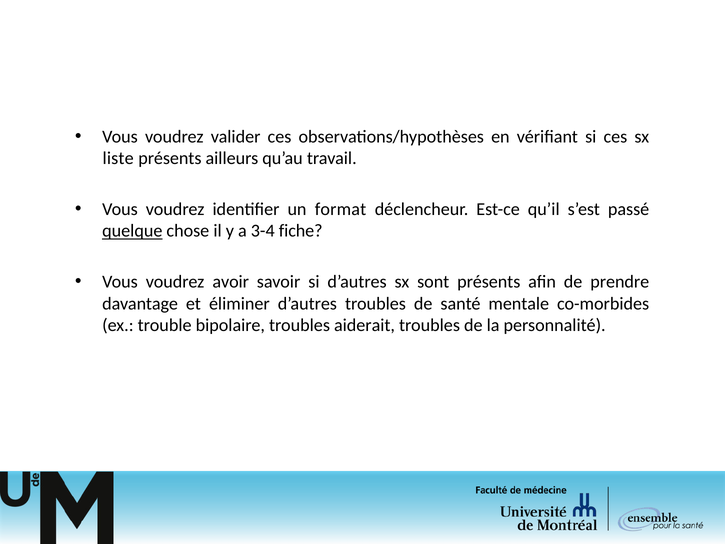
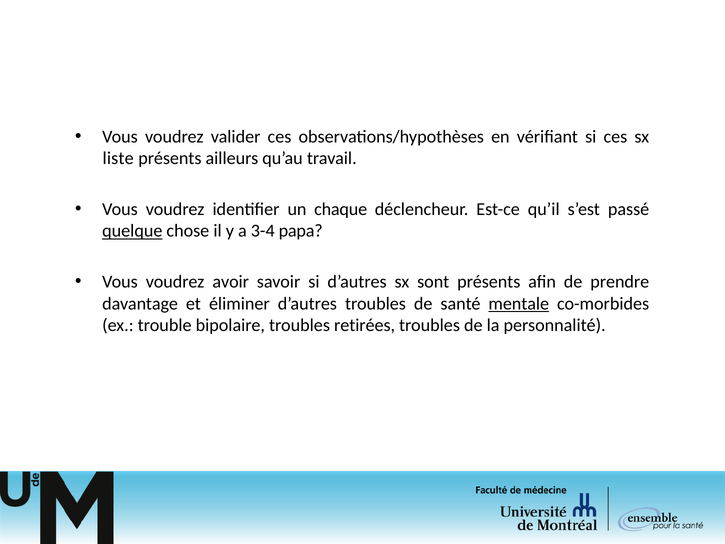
format: format -> chaque (341, 209)
fiche: fiche -> papa (301, 231)
mentale underline: none -> present (519, 303)
aiderait: aiderait -> retirées (365, 325)
